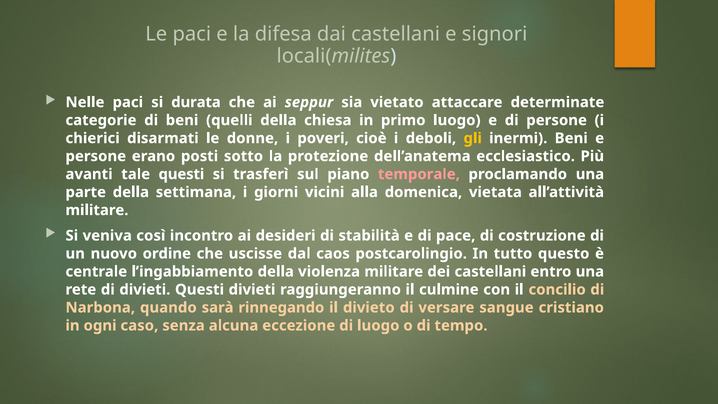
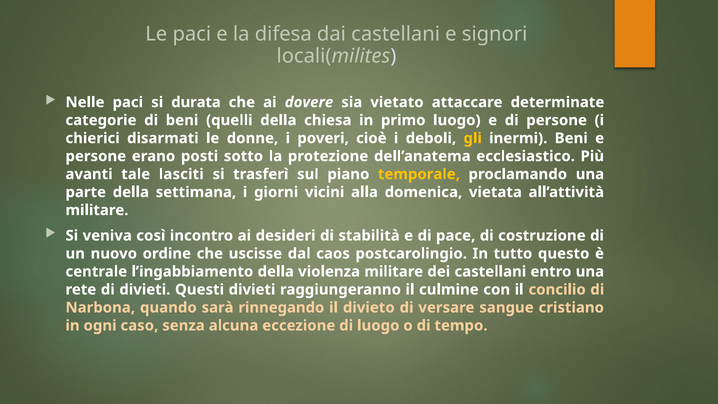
seppur: seppur -> dovere (309, 102)
tale questi: questi -> lasciti (181, 174)
temporale colour: pink -> yellow (419, 174)
